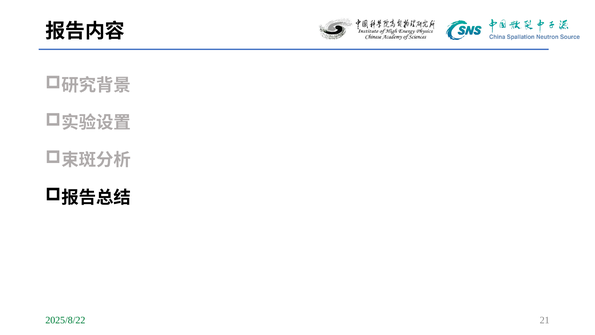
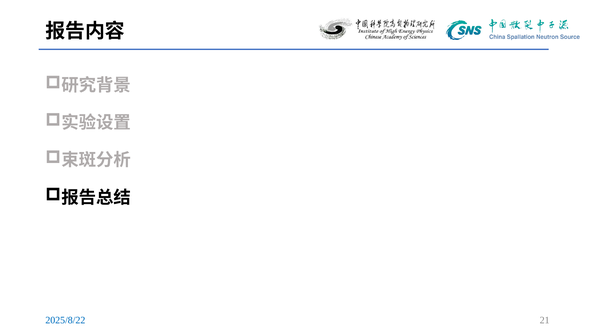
2025/8/22 colour: green -> blue (65, 320)
